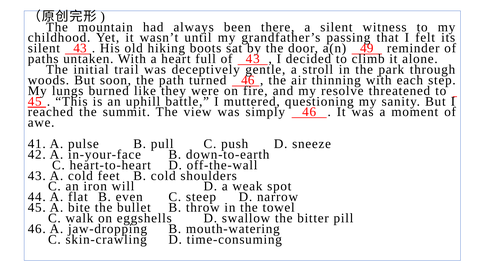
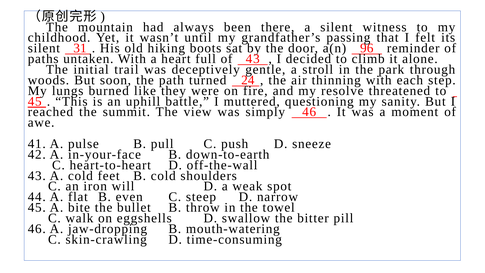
silent 43: 43 -> 31 (80, 48)
49: 49 -> 96 (367, 48)
turned 46: 46 -> 24 (248, 80)
